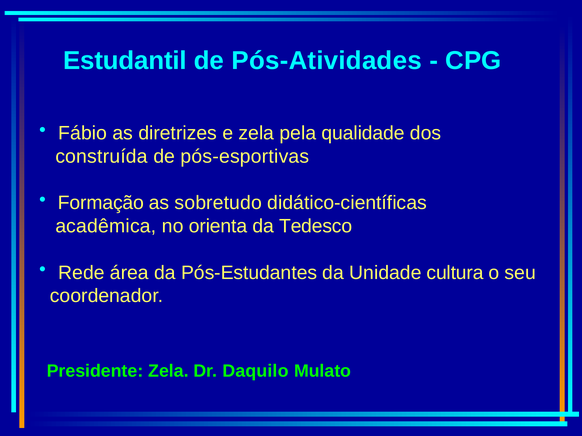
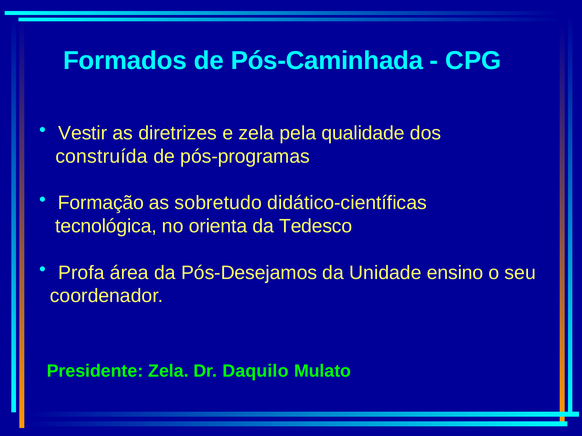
Estudantil: Estudantil -> Formados (125, 61)
Pós-Atividades: Pós-Atividades -> Pós-Caminhada (327, 61)
Fábio: Fábio -> Vestir (83, 133)
pós-esportivas: pós-esportivas -> pós-programas (245, 157)
acadêmica: acadêmica -> tecnológica (106, 226)
Rede: Rede -> Profa (81, 273)
Pós-Estudantes: Pós-Estudantes -> Pós-Desejamos (249, 273)
cultura: cultura -> ensino (455, 273)
